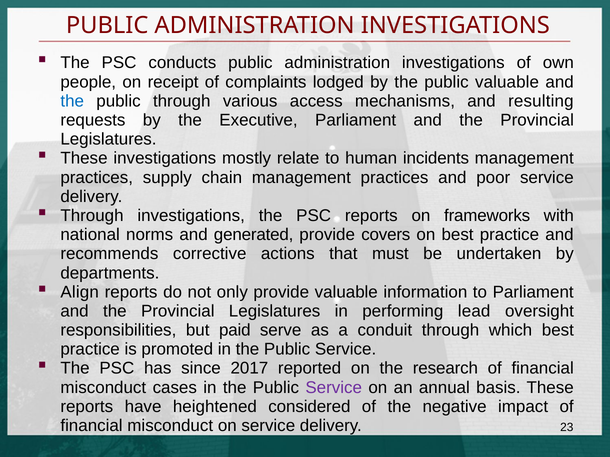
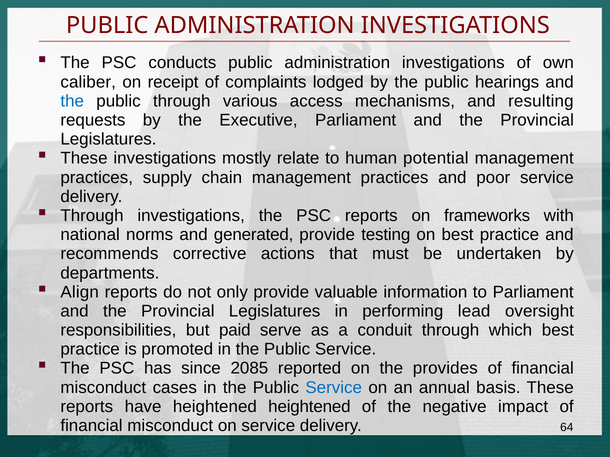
people: people -> caliber (88, 82)
public valuable: valuable -> hearings (507, 82)
incidents: incidents -> potential (436, 159)
covers: covers -> testing (386, 235)
2017: 2017 -> 2085 (249, 369)
research: research -> provides (445, 369)
Service colour: purple -> blue (334, 388)
heightened considered: considered -> heightened (309, 407)
23: 23 -> 64 (567, 428)
